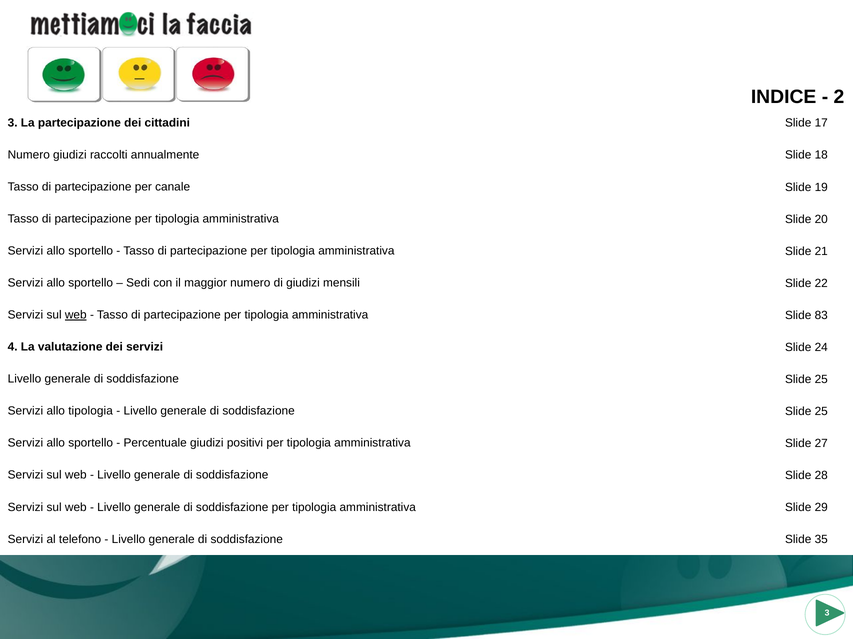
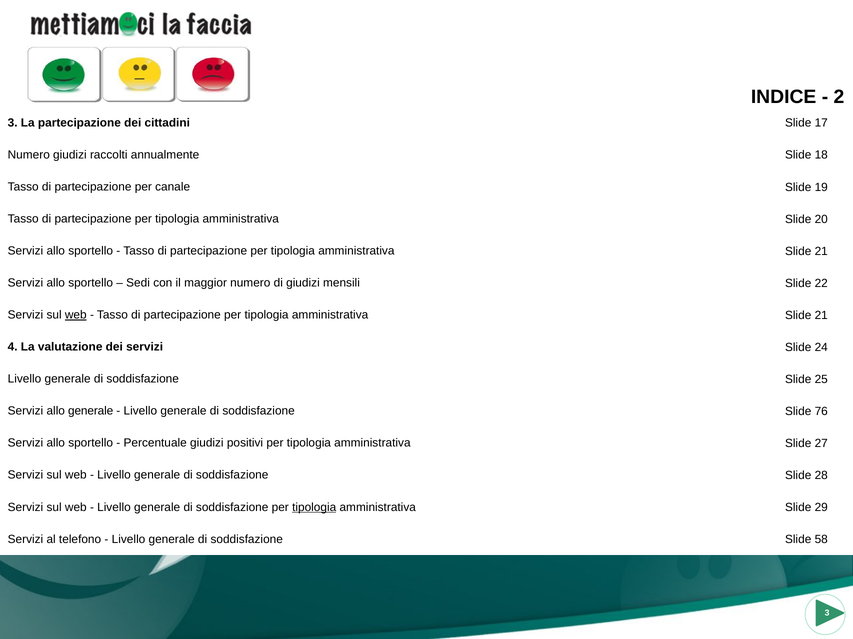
83: 83 -> 21 (821, 316)
allo tipologia: tipologia -> generale (91, 411)
25: 25 -> 76 (821, 412)
tipologia underline: none -> present (314, 508)
35: 35 -> 58 (821, 540)
